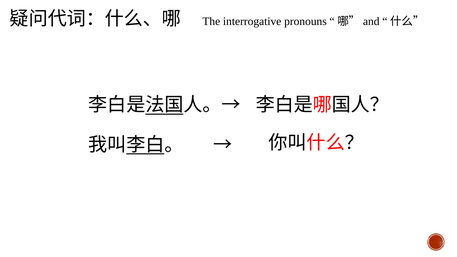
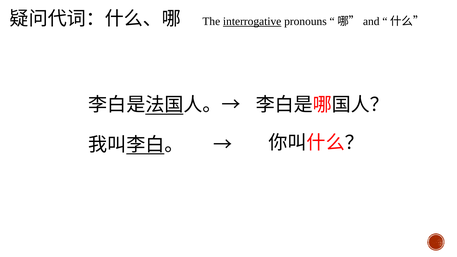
interrogative underline: none -> present (252, 22)
